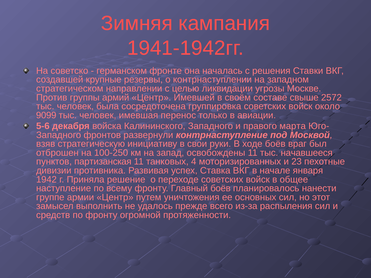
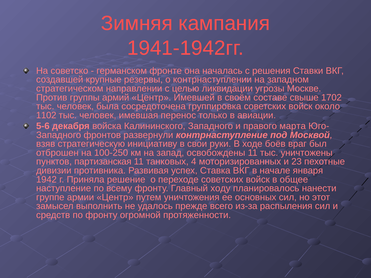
2572: 2572 -> 1702 (331, 98)
9099: 9099 -> 1102 (46, 115)
начавшееся: начавшееся -> уничтожены (307, 153)
Главный боёв: боёв -> ходу (220, 189)
